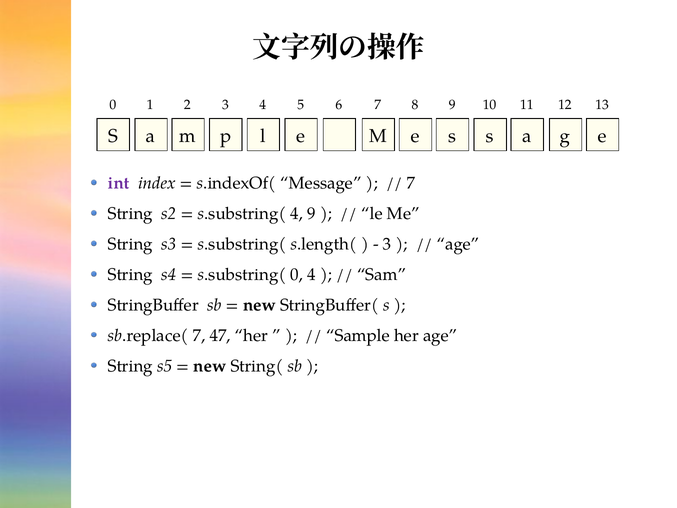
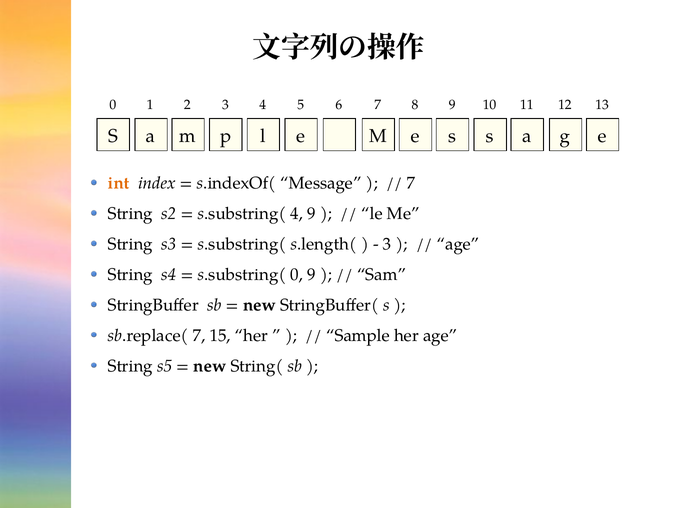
int colour: purple -> orange (119, 183)
0 4: 4 -> 9 (312, 275)
47: 47 -> 15 (220, 336)
